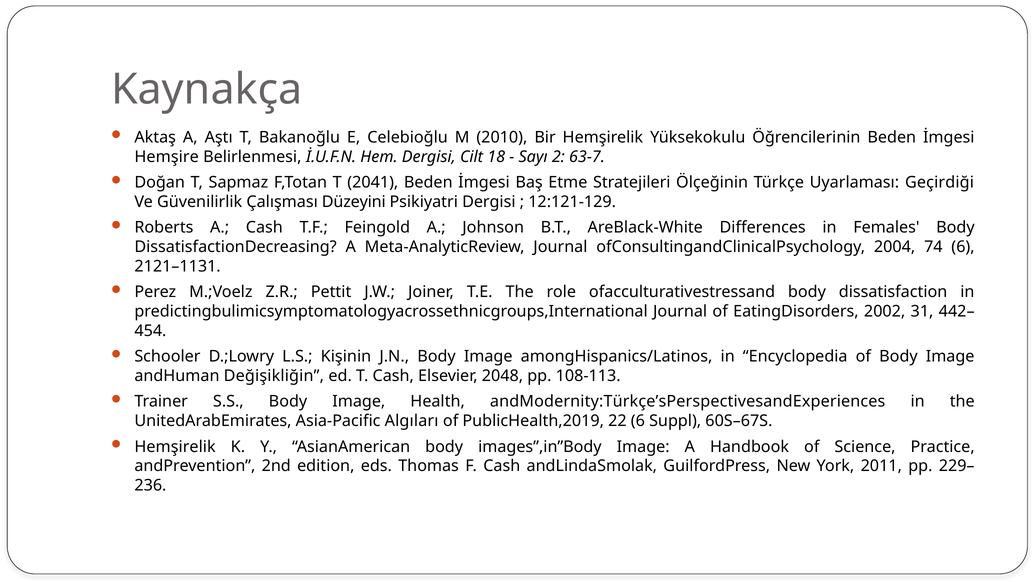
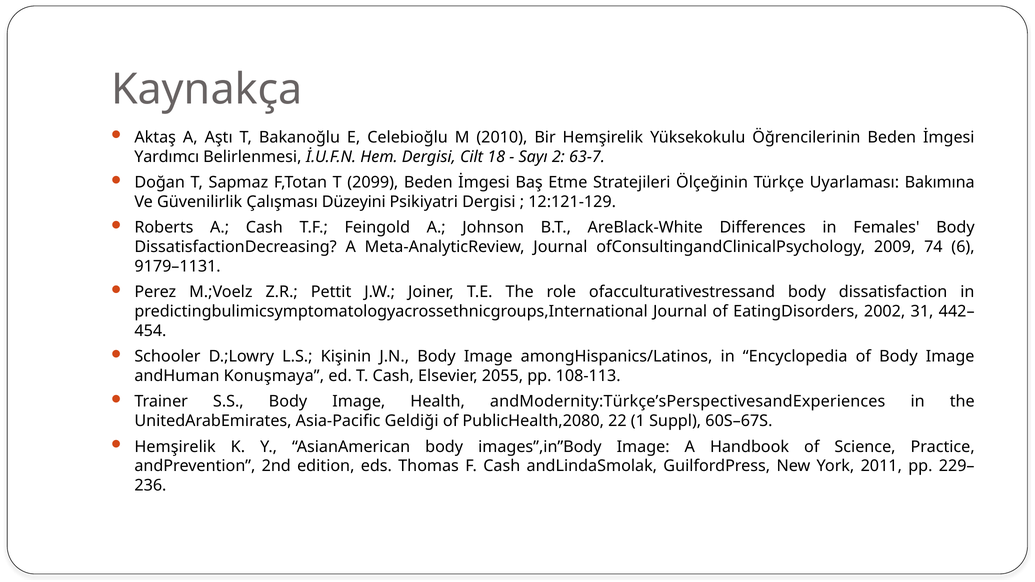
Hemşire: Hemşire -> Yardımcı (167, 157)
2041: 2041 -> 2099 (373, 183)
Geçirdiği: Geçirdiği -> Bakımına (940, 183)
2004: 2004 -> 2009 (895, 247)
2121–1131: 2121–1131 -> 9179–1131 (178, 267)
Değişikliğin: Değişikliğin -> Konuşmaya (274, 376)
2048: 2048 -> 2055 (502, 376)
Algıları: Algıları -> Geldiği (412, 421)
PublicHealth,2019: PublicHealth,2019 -> PublicHealth,2080 (533, 421)
22 6: 6 -> 1 (638, 421)
